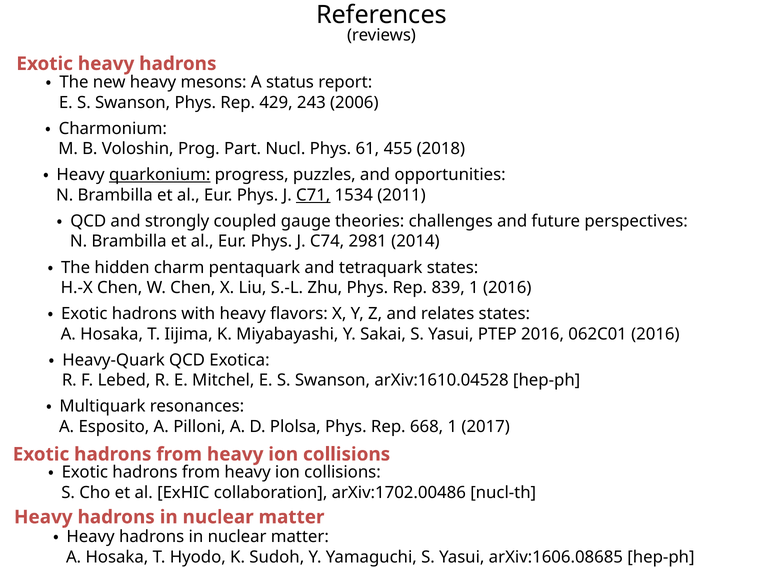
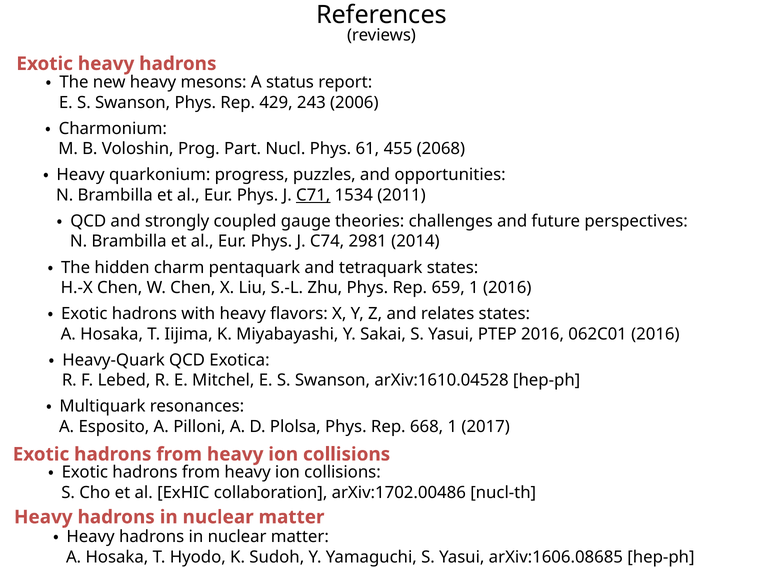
2018: 2018 -> 2068 (441, 149)
quarkonium underline: present -> none (160, 175)
839: 839 -> 659 (448, 288)
